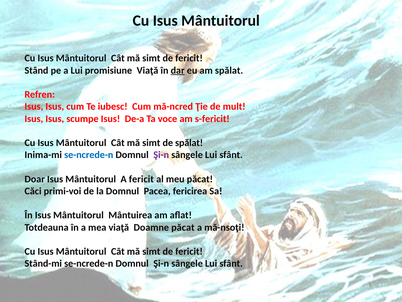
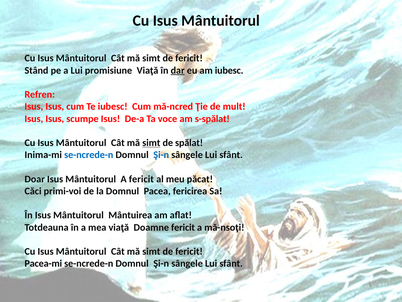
am spălat: spălat -> iubesc (229, 70)
s-fericit: s-fericit -> s-spălat (212, 118)
simt underline: none -> present (151, 143)
Şi-n colour: purple -> blue (161, 155)
Doamne păcat: păcat -> fericit (183, 227)
Stând-mi: Stând-mi -> Pacea-mi (43, 263)
